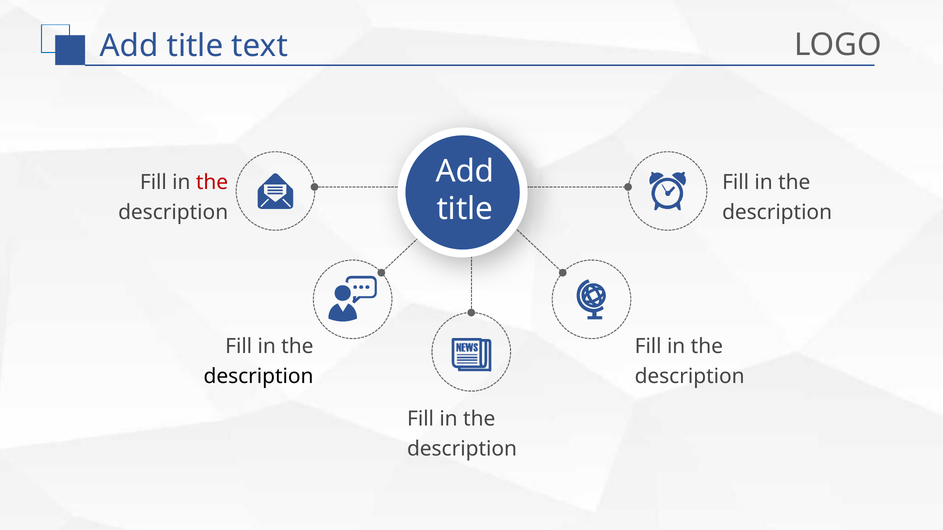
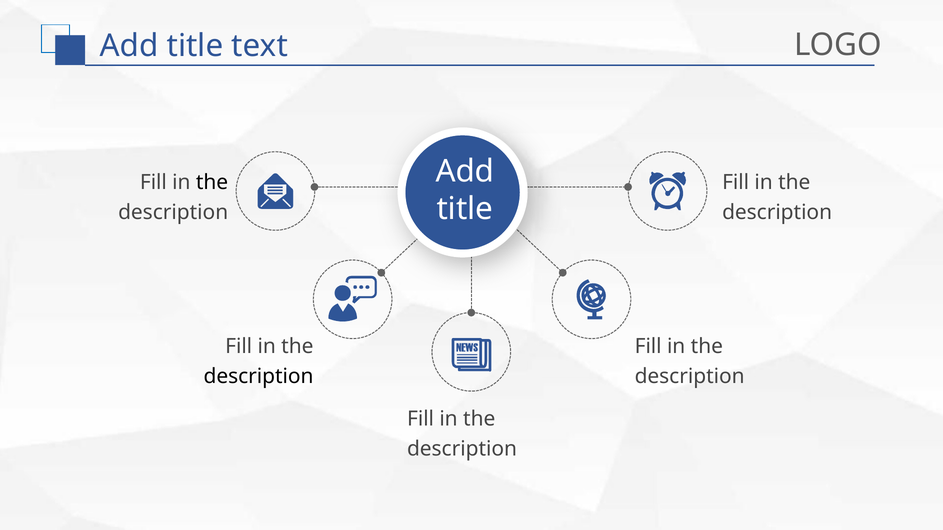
the colour: red -> black (212, 183)
